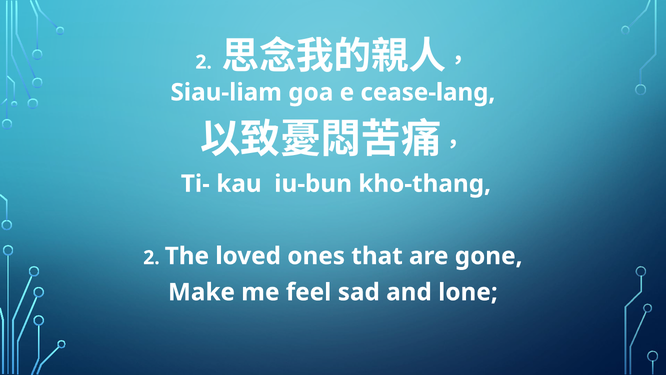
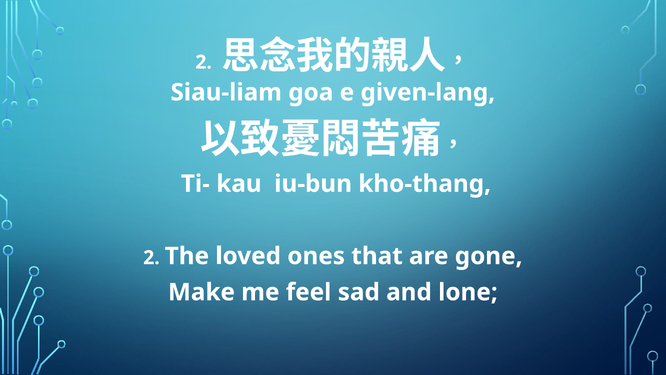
cease-lang: cease-lang -> given-lang (428, 92)
